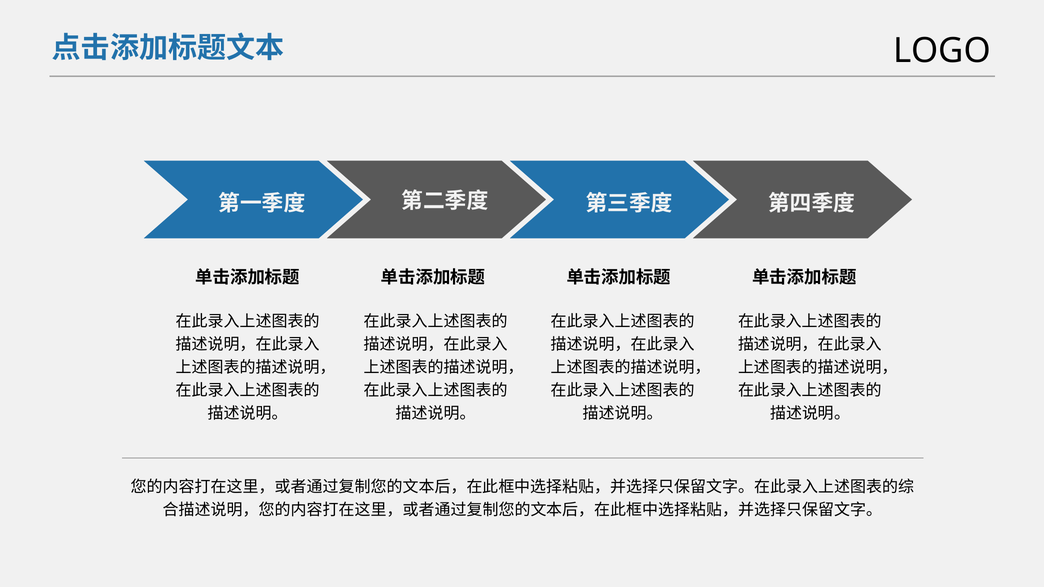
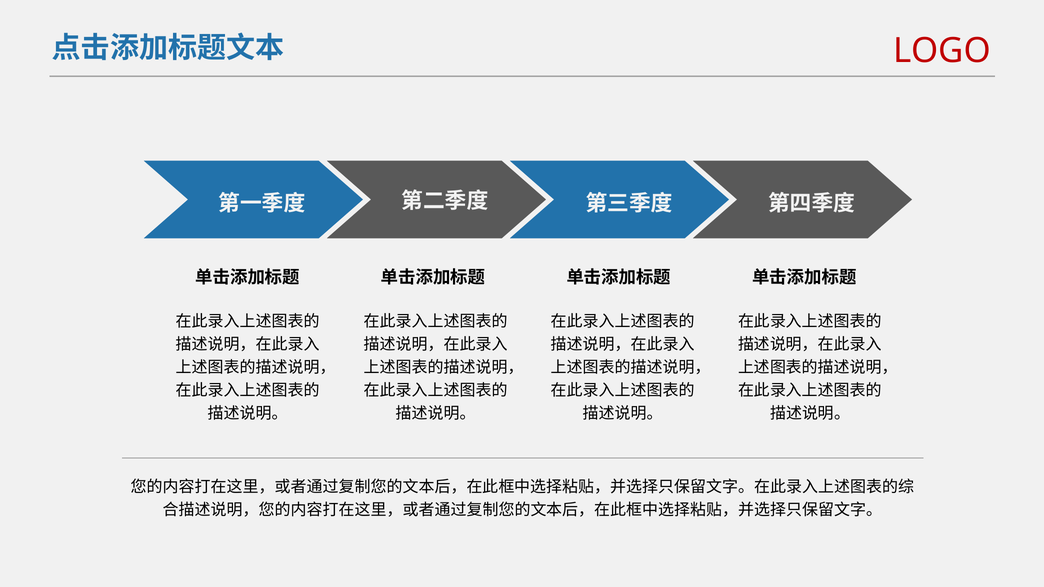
LOGO colour: black -> red (942, 51)
